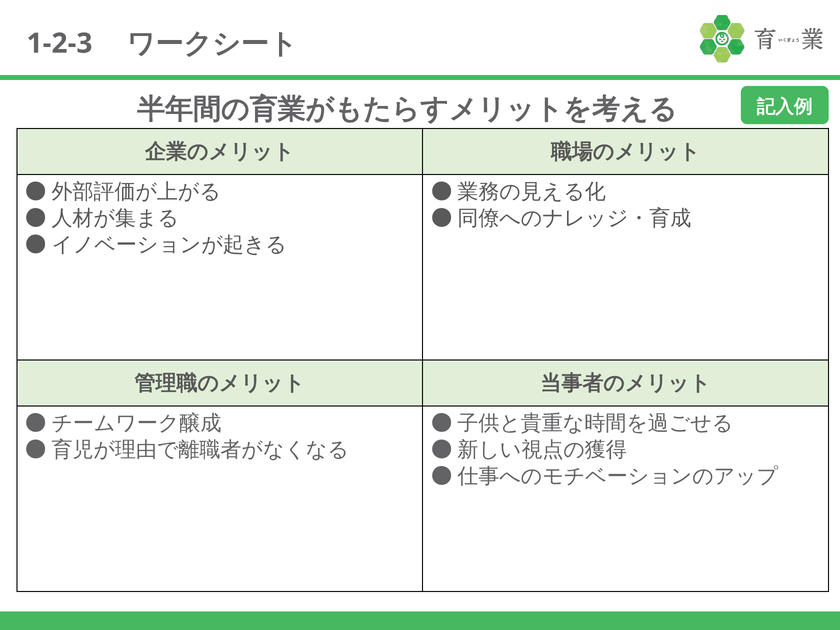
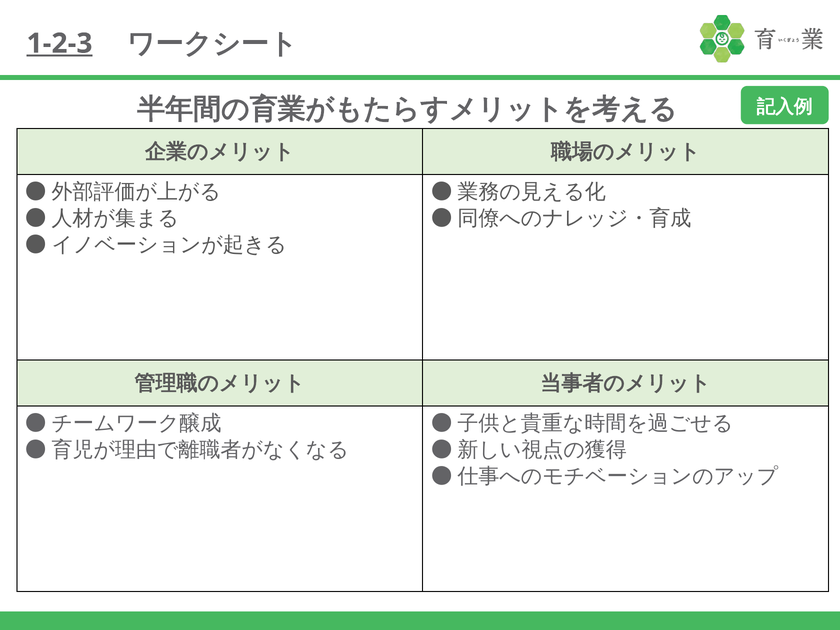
1-2-3 underline: none -> present (60, 43)
